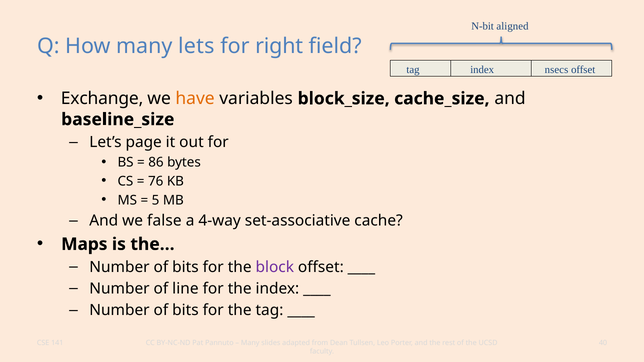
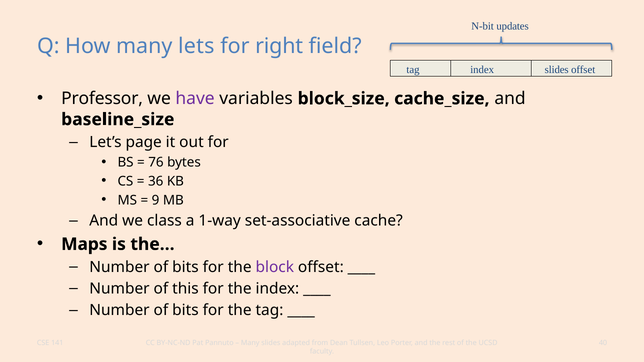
aligned: aligned -> updates (513, 26)
index nsecs: nsecs -> slides (557, 70)
Exchange: Exchange -> Professor (102, 99)
have colour: orange -> purple (195, 99)
86: 86 -> 76 (156, 162)
76: 76 -> 36 (156, 181)
5: 5 -> 9 (156, 200)
false: false -> class (164, 221)
4-way: 4-way -> 1-way (220, 221)
line: line -> this (185, 289)
